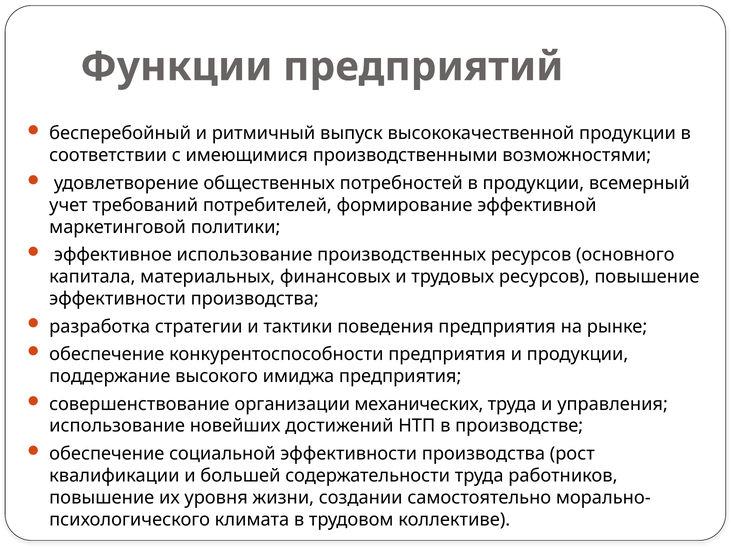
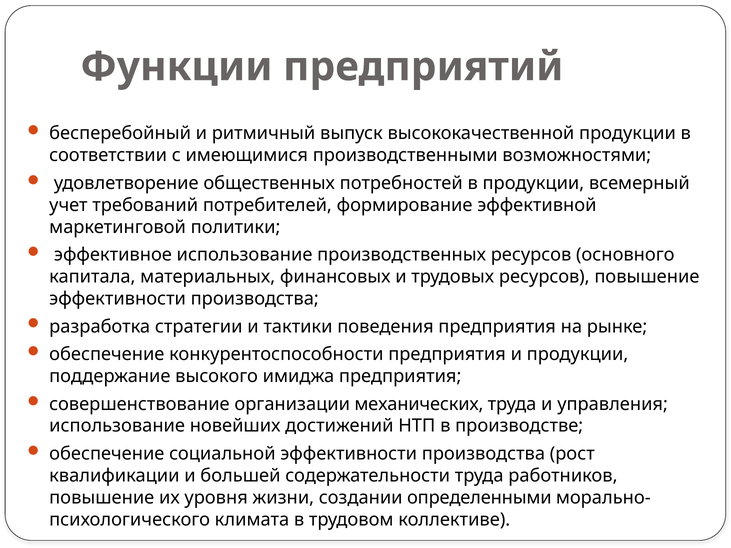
самостоятельно: самостоятельно -> определенными (479, 498)
